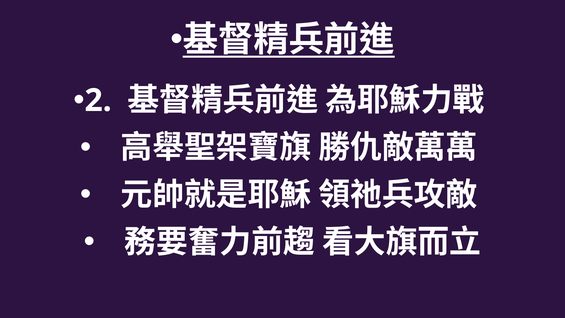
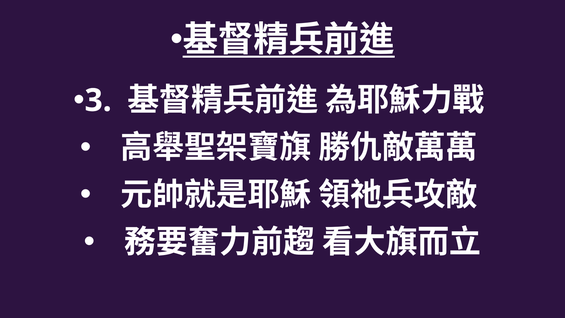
2: 2 -> 3 (98, 100)
